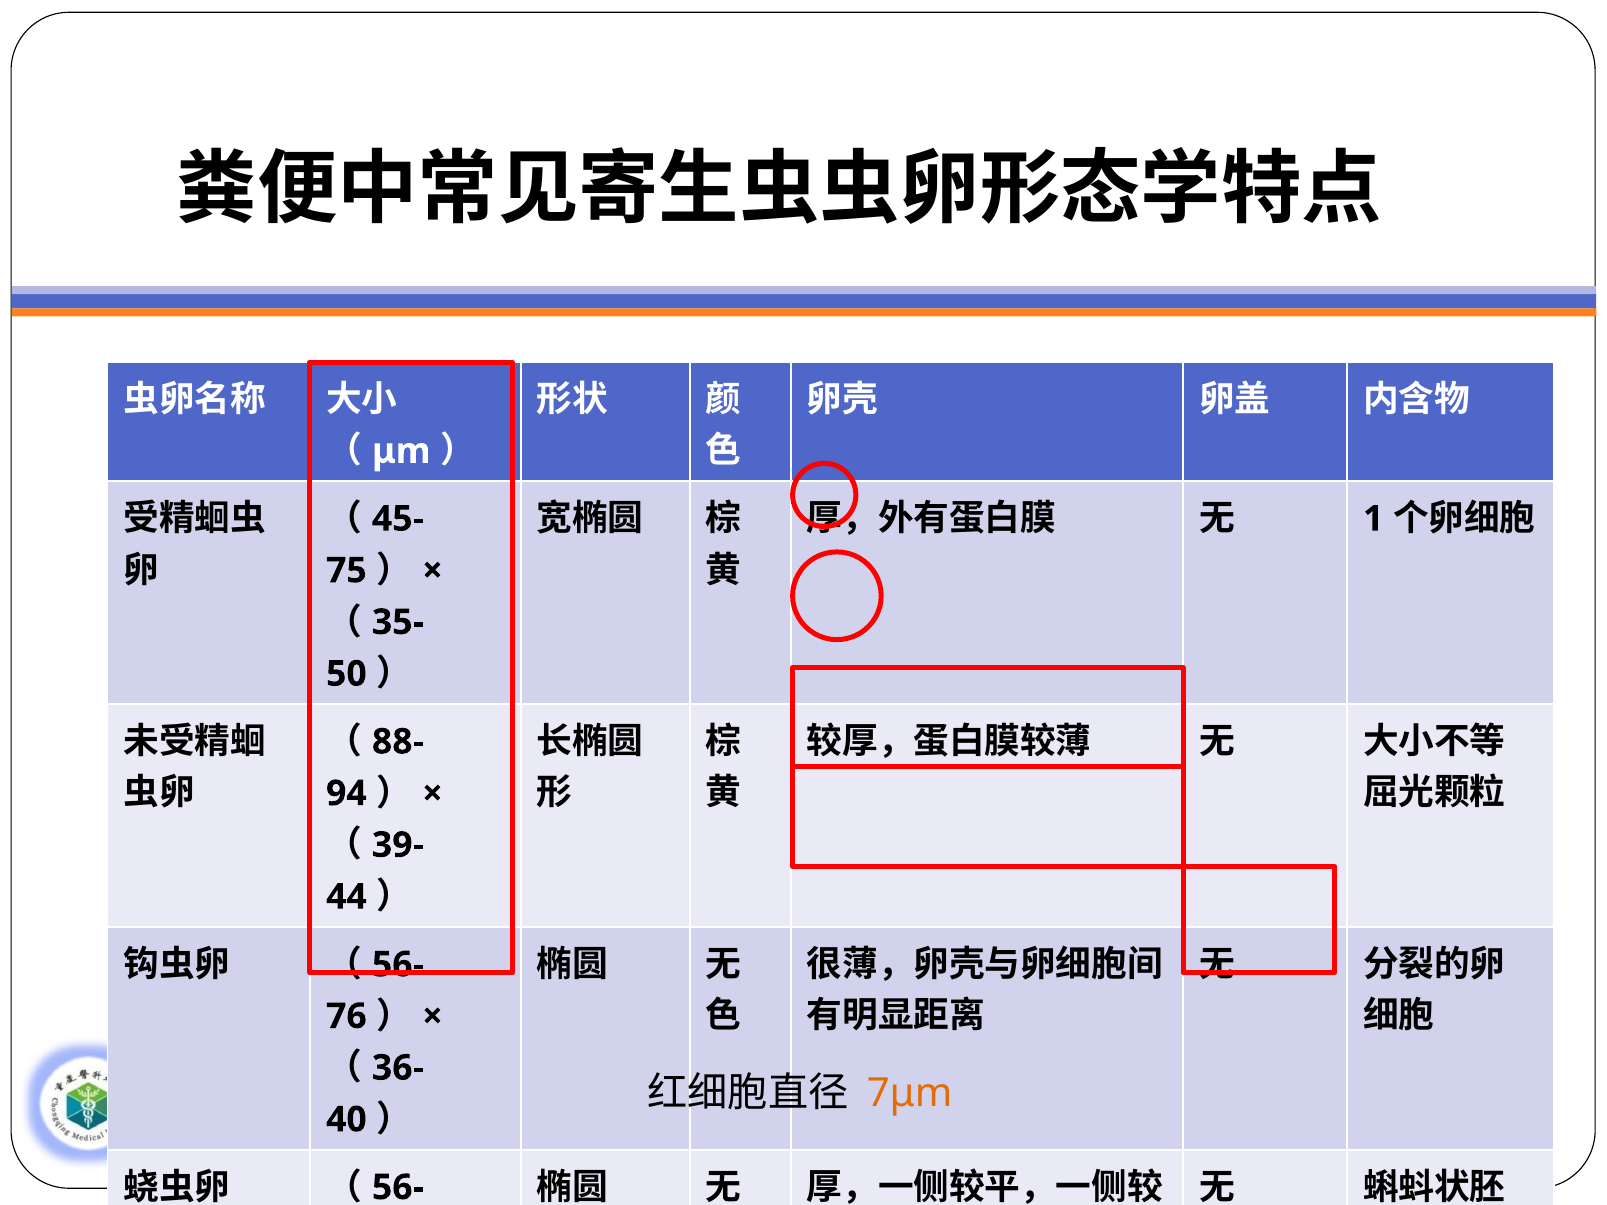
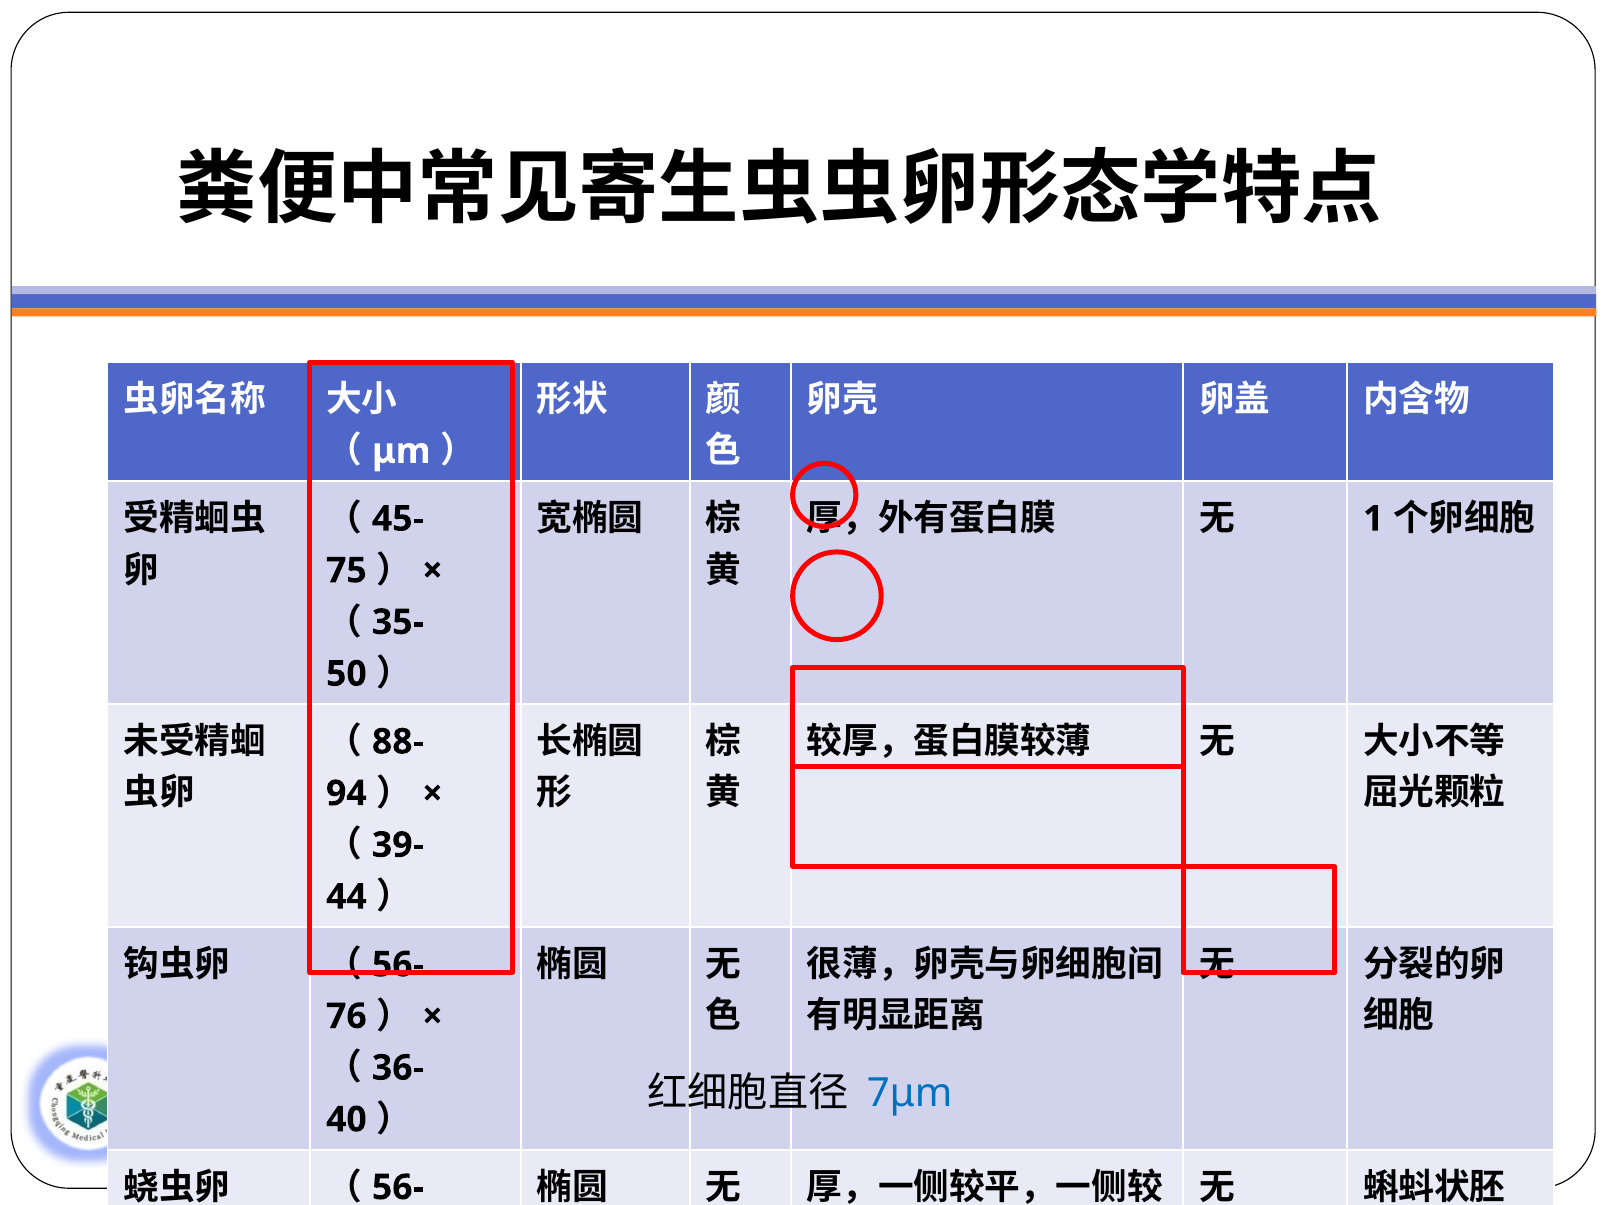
7μm colour: orange -> blue (910, 1093)
